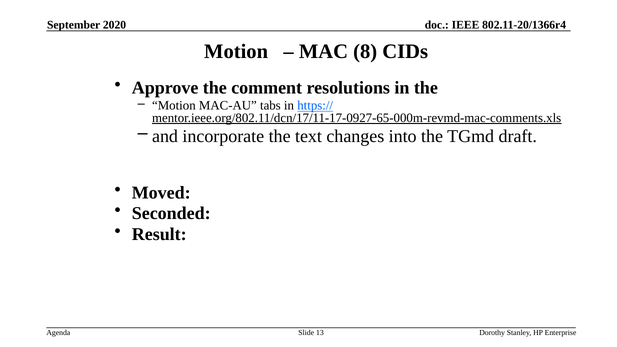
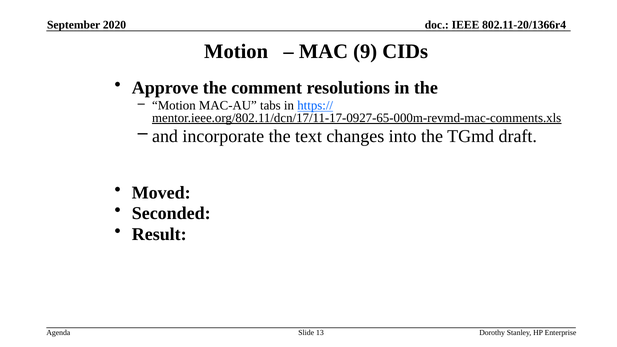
8: 8 -> 9 (365, 52)
